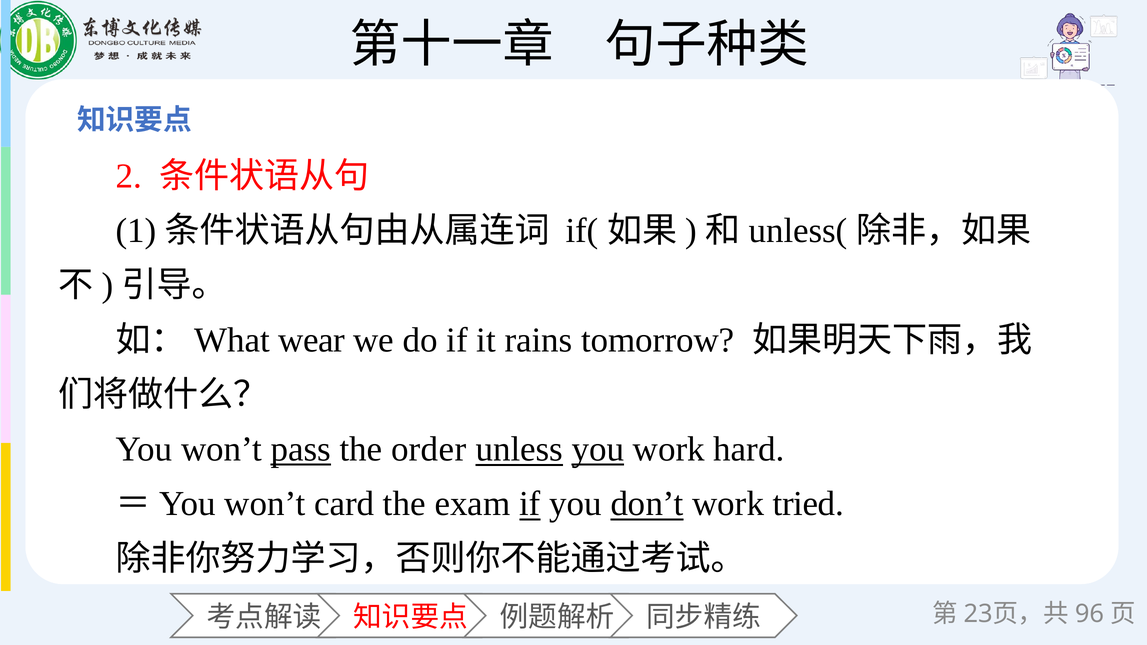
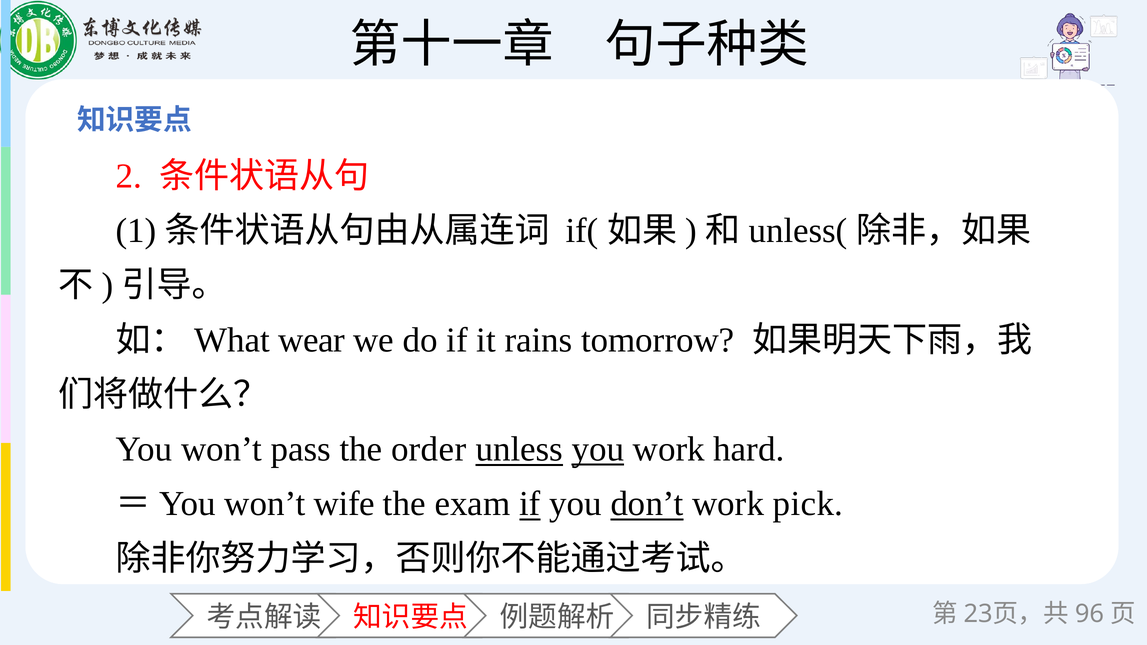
pass underline: present -> none (301, 449)
card: card -> wife (344, 504)
tried: tried -> pick (808, 504)
